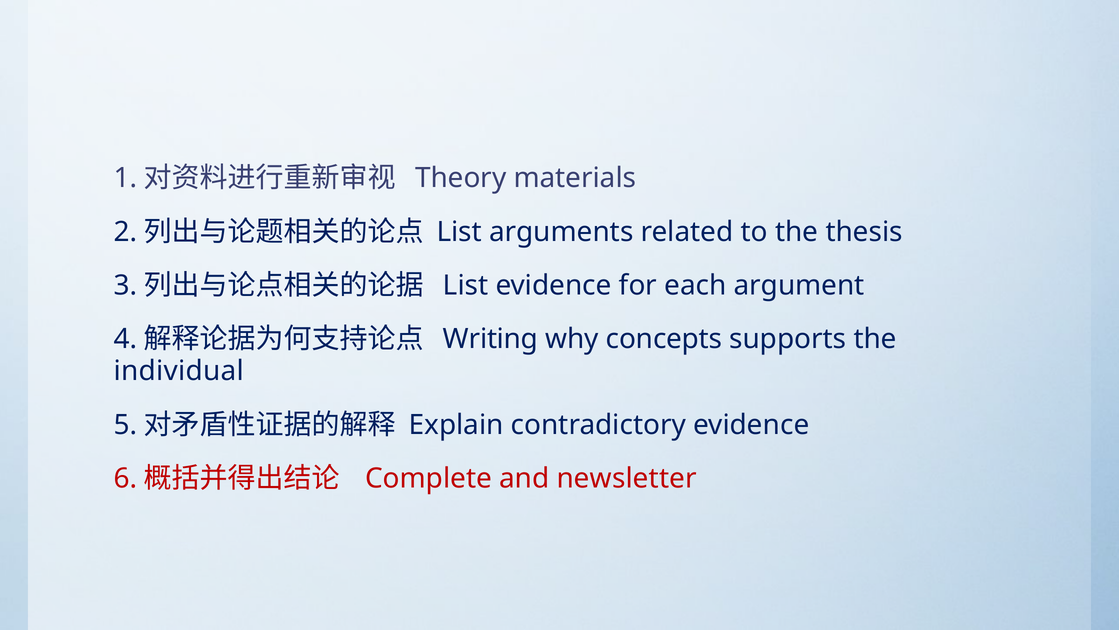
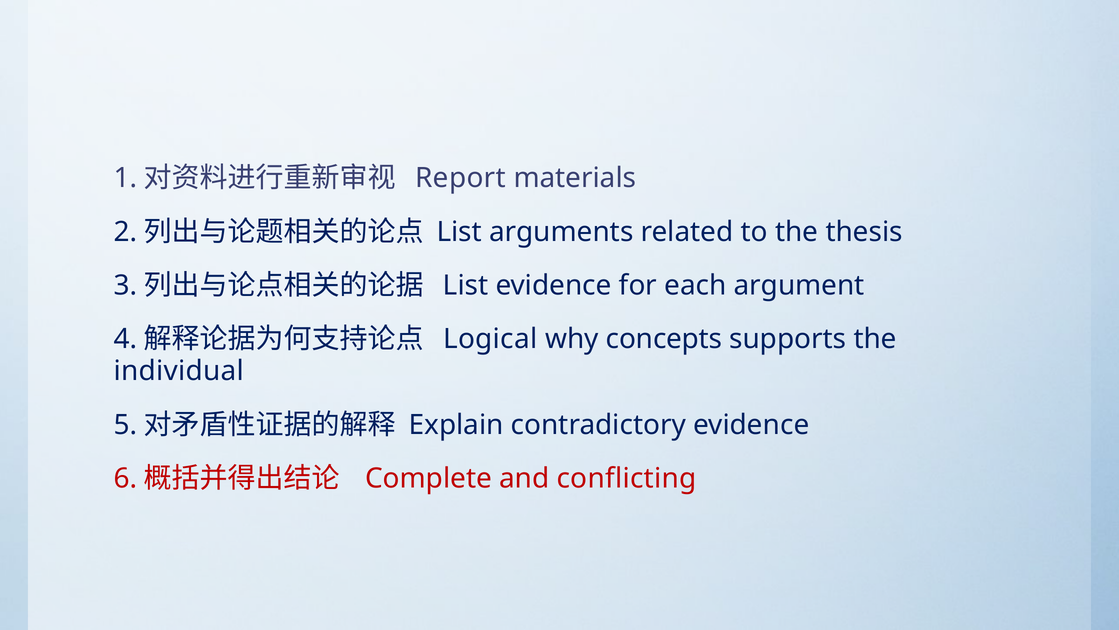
Theory: Theory -> Report (461, 178)
Writing: Writing -> Logical (490, 339)
newsletter: newsletter -> conflicting (627, 478)
